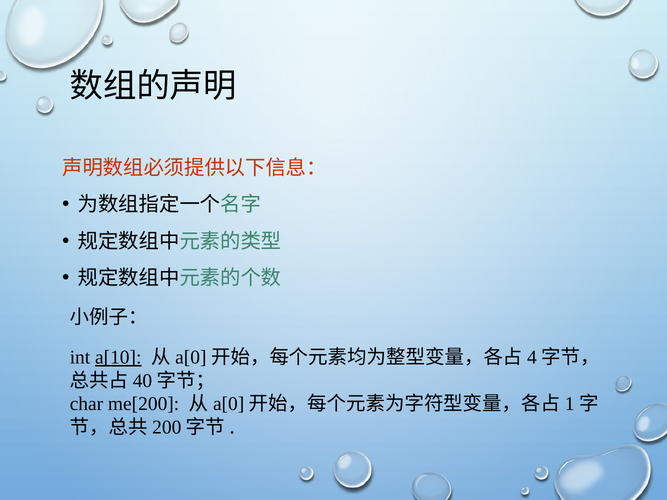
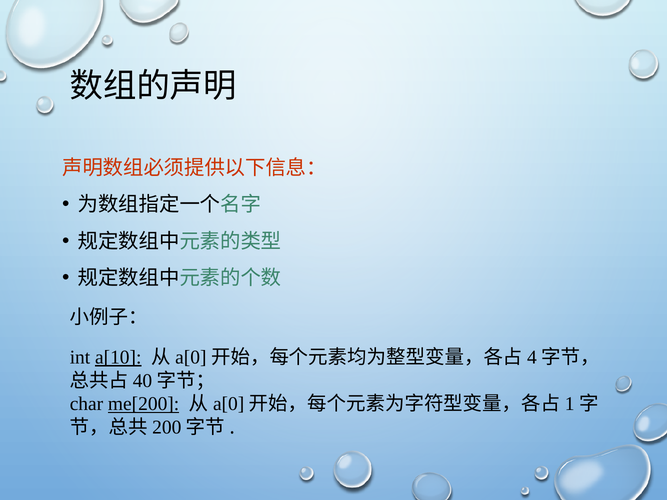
me[200 underline: none -> present (144, 404)
